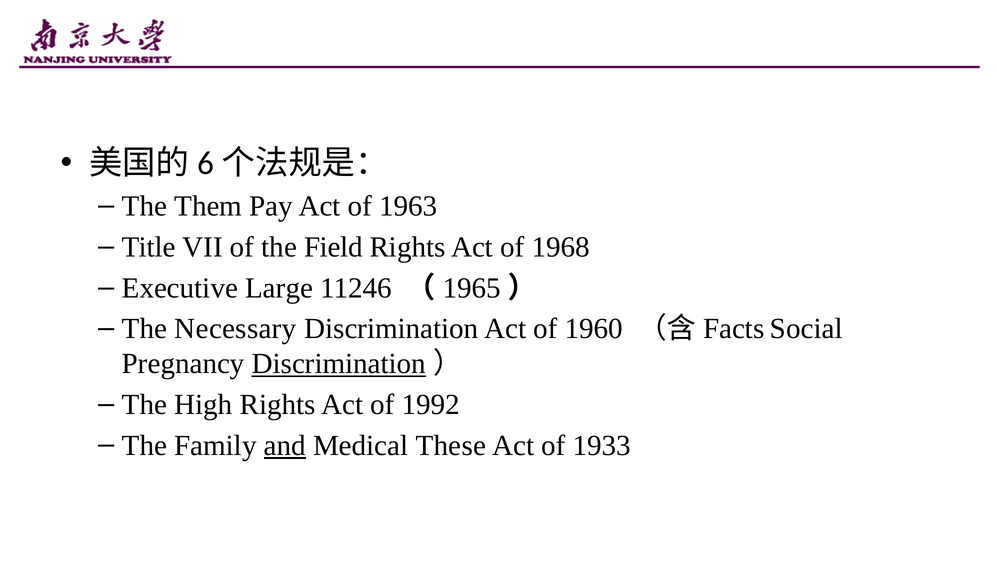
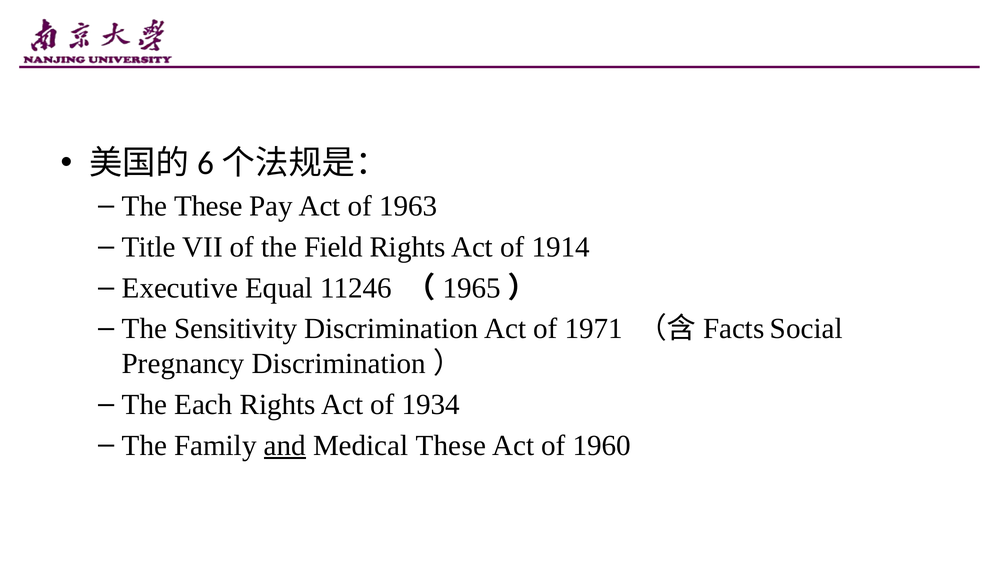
The Them: Them -> These (208, 206)
1968: 1968 -> 1914 (561, 247)
Large: Large -> Equal (279, 288)
Necessary: Necessary -> Sensitivity (236, 329)
1960: 1960 -> 1971 (594, 329)
Discrimination underline: present -> none (339, 364)
High: High -> Each (203, 405)
1992: 1992 -> 1934 (431, 405)
1933: 1933 -> 1960 (602, 445)
